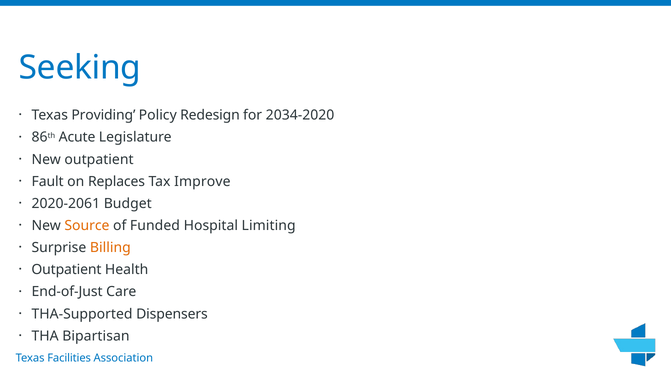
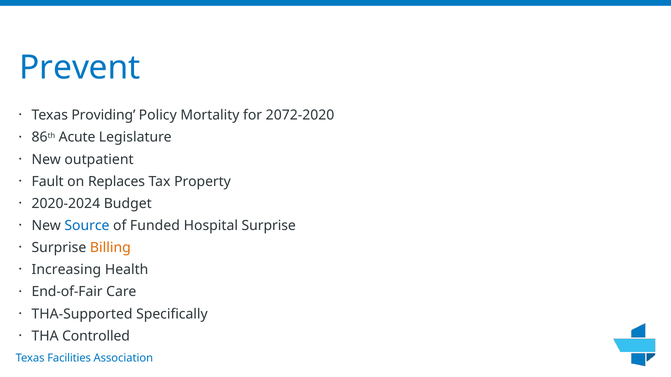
Seeking: Seeking -> Prevent (80, 68)
Redesign: Redesign -> Mortality (210, 115)
2034-2020: 2034-2020 -> 2072-2020 (300, 115)
Improve: Improve -> Property (202, 182)
2020-2061: 2020-2061 -> 2020-2024 (66, 204)
Source colour: orange -> blue (87, 226)
Hospital Limiting: Limiting -> Surprise (269, 226)
Outpatient: Outpatient -> Increasing (66, 270)
End-of-Just: End-of-Just -> End-of-Fair (67, 292)
Dispensers: Dispensers -> Specifically (172, 314)
Bipartisan: Bipartisan -> Controlled (96, 336)
